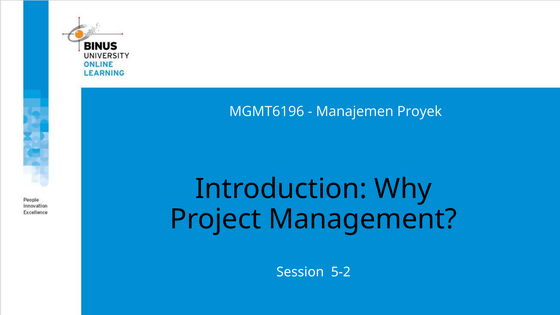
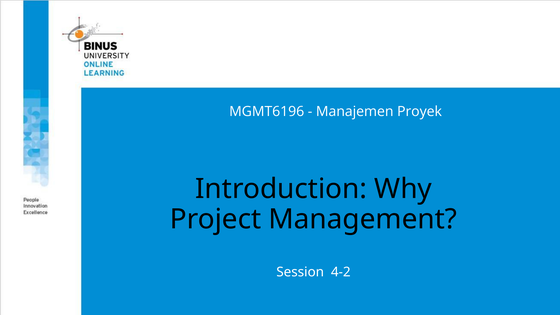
5-2: 5-2 -> 4-2 (341, 272)
